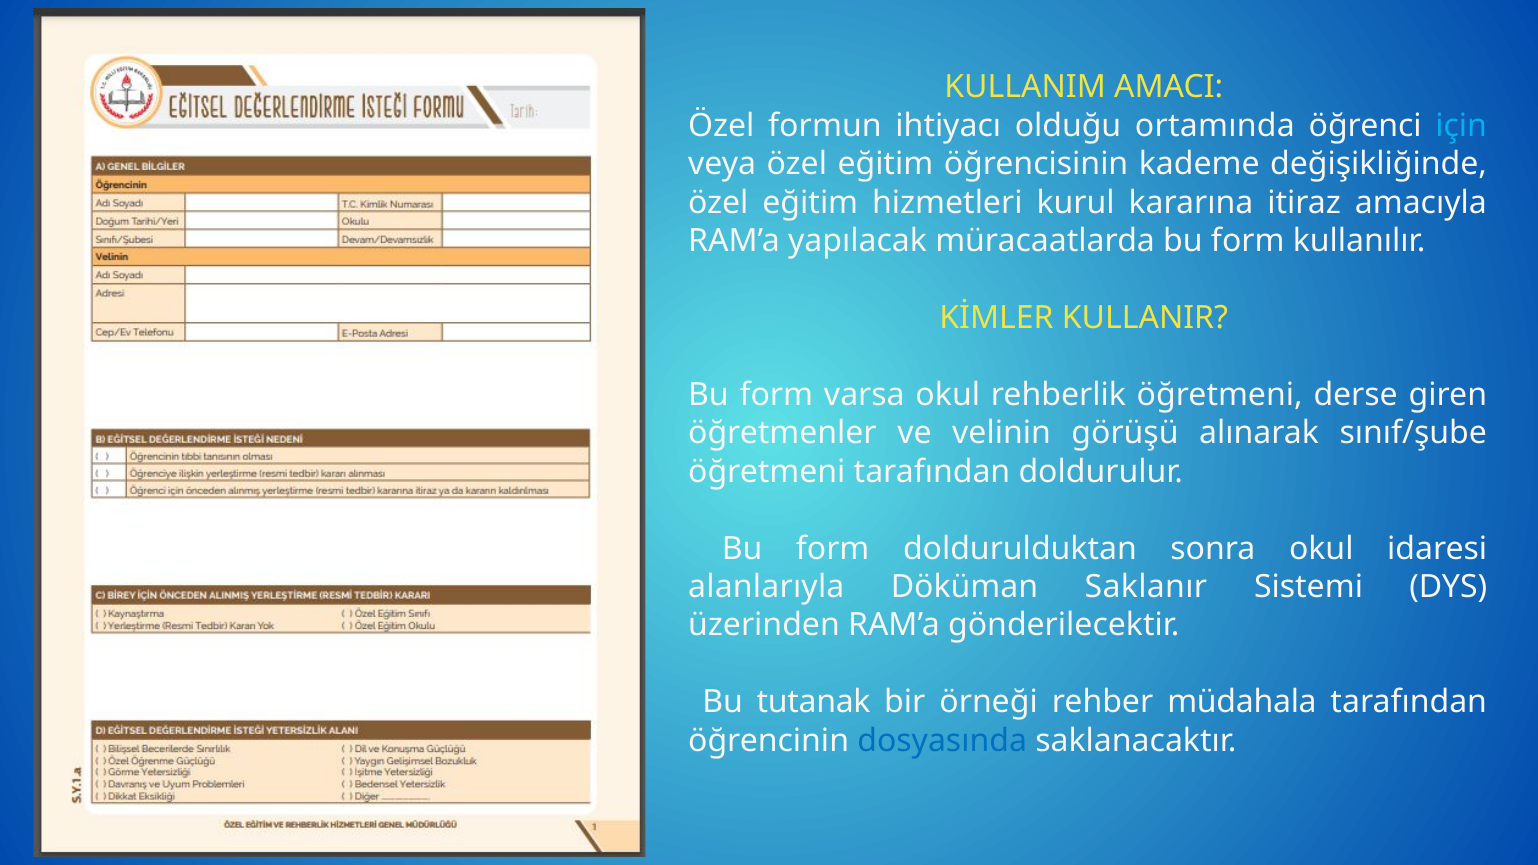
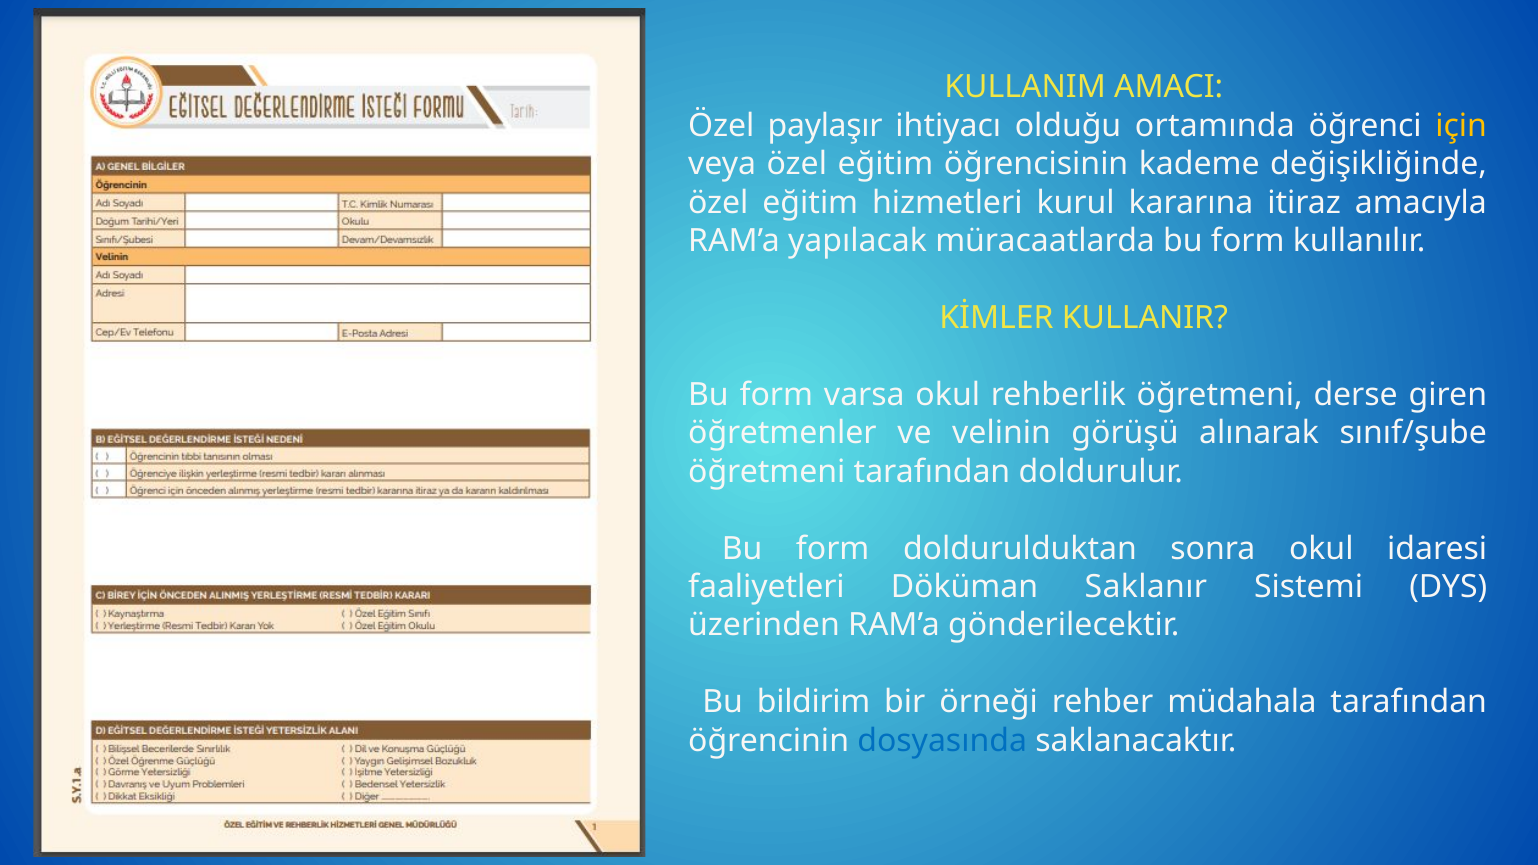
formun: formun -> paylaşır (825, 126)
için colour: light blue -> yellow (1461, 126)
alanlarıyla: alanlarıyla -> faaliyetleri (766, 587)
tutanak: tutanak -> bildirim (814, 702)
